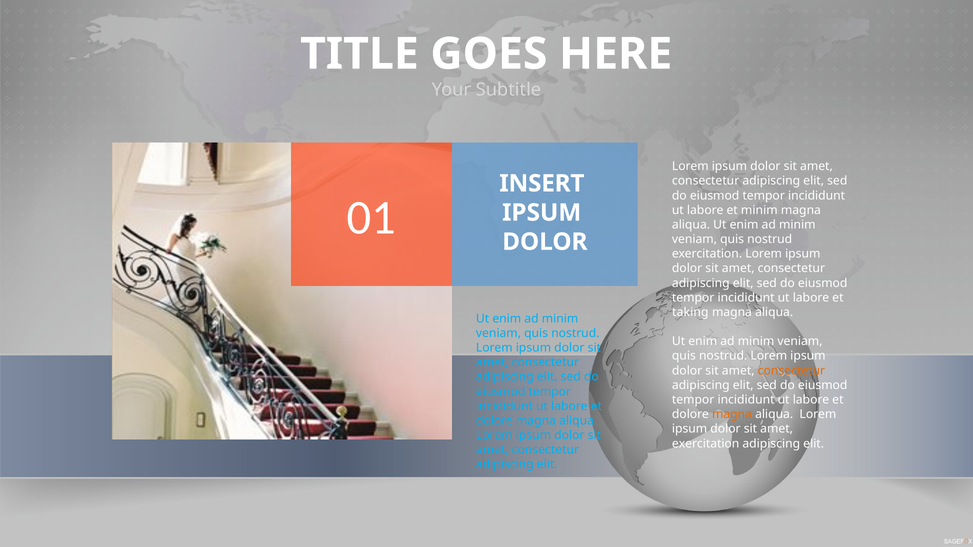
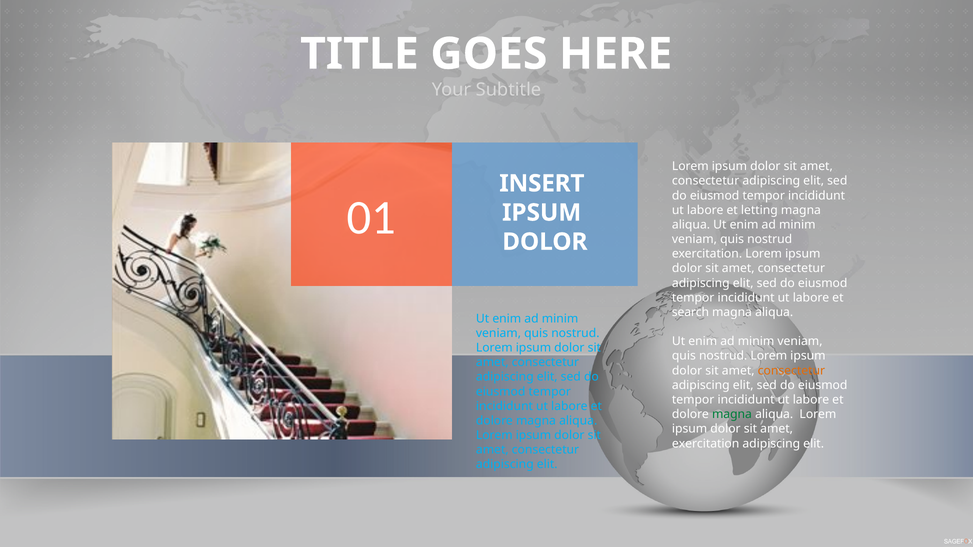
et minim: minim -> letting (759, 210)
taking: taking -> search (690, 312)
magna colour: orange -> green (732, 415)
